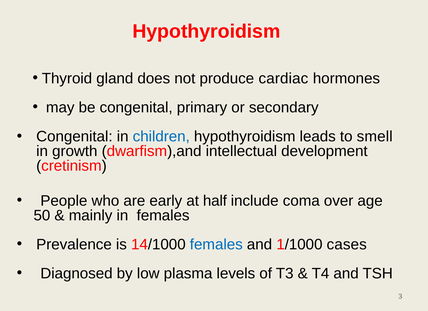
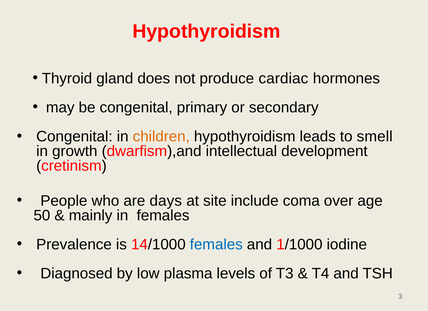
children colour: blue -> orange (161, 137)
early: early -> days (166, 201)
half: half -> site (215, 201)
cases: cases -> iodine (347, 245)
